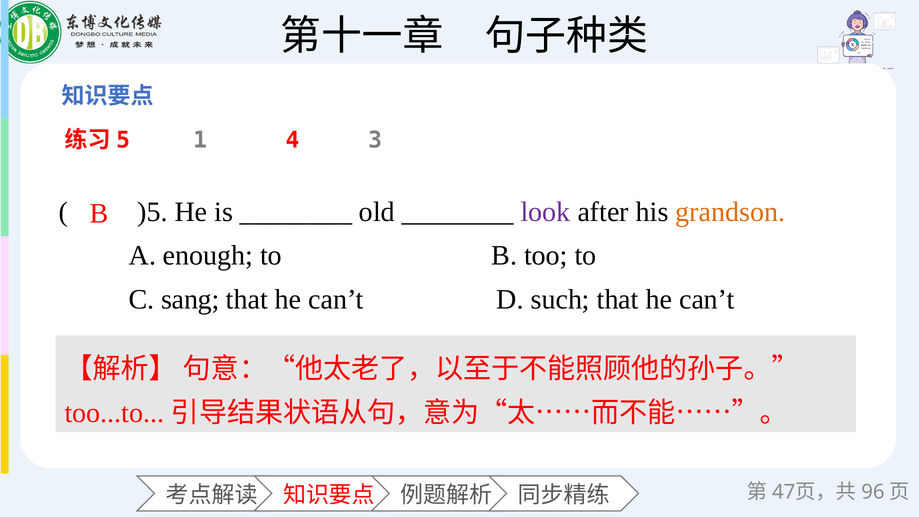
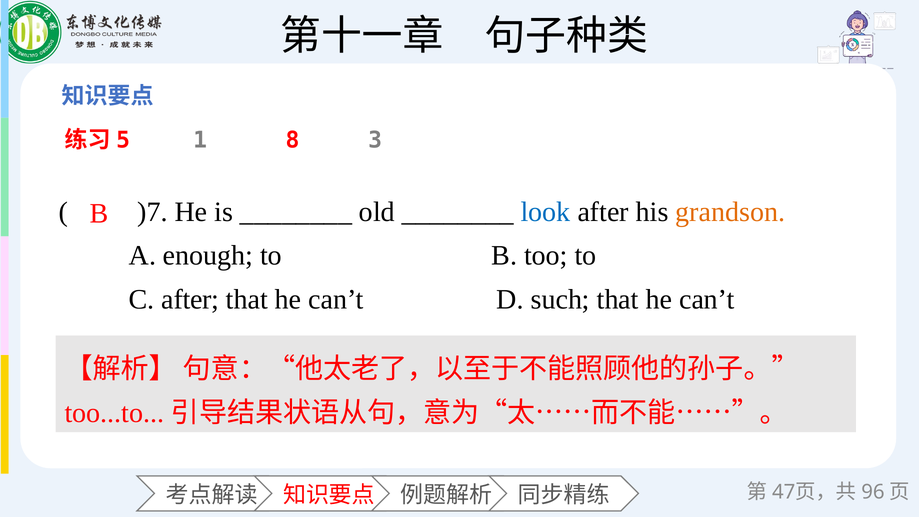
4: 4 -> 8 (292, 140)
)5: )5 -> )7 (153, 212)
look colour: purple -> blue (546, 212)
C sang: sang -> after (190, 300)
